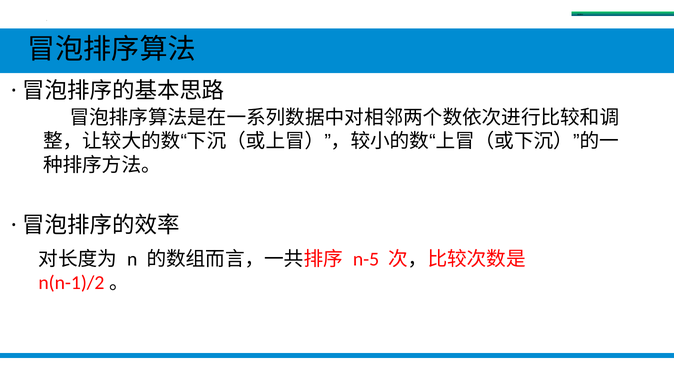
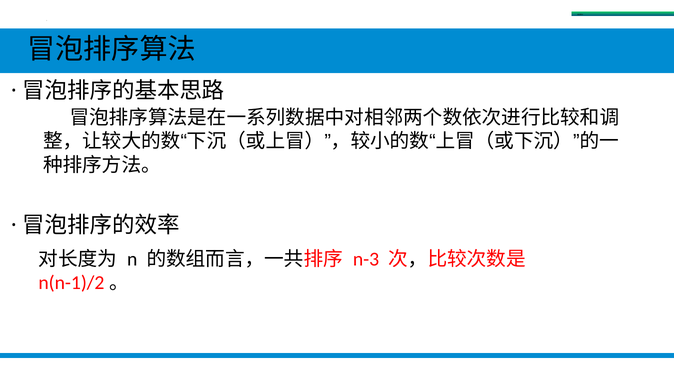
n-5: n-5 -> n-3 (366, 259)
